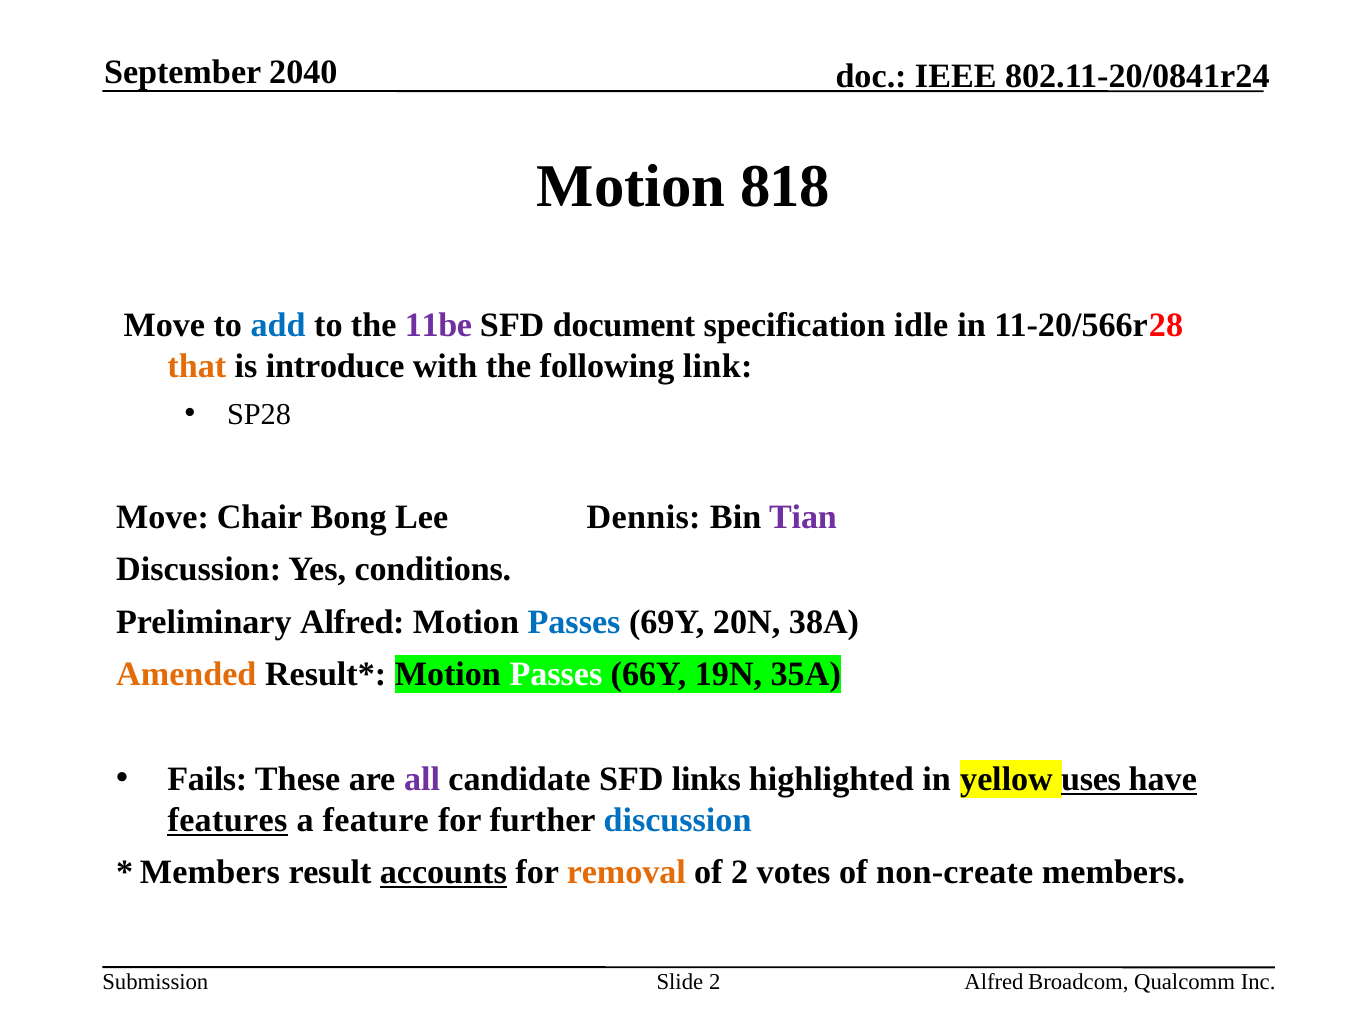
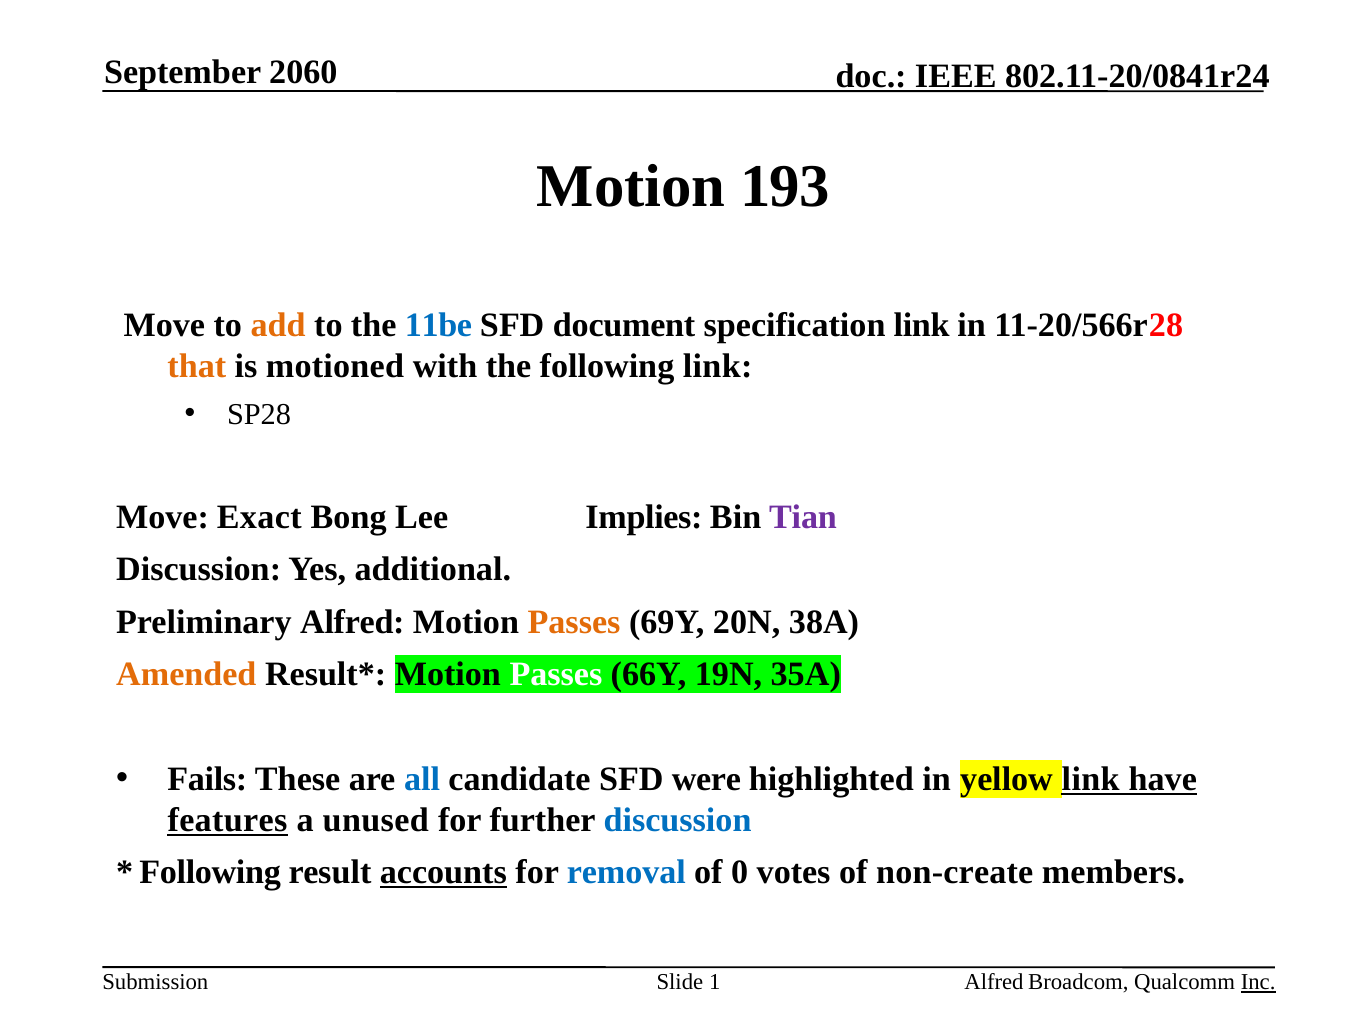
2040: 2040 -> 2060 (303, 72)
818: 818 -> 193 (785, 186)
add colour: blue -> orange (278, 326)
11be colour: purple -> blue (438, 326)
specification idle: idle -> link (922, 326)
introduce: introduce -> motioned (335, 367)
Chair: Chair -> Exact (259, 517)
Dennis: Dennis -> Implies (644, 517)
conditions: conditions -> additional (433, 570)
Passes colour: blue -> orange (574, 622)
all colour: purple -> blue (422, 779)
links: links -> were (706, 779)
yellow uses: uses -> link (1091, 779)
feature: feature -> unused (376, 820)
Members: Members -> Following (210, 873)
removal colour: orange -> blue (626, 873)
of 2: 2 -> 0 (740, 873)
Slide 2: 2 -> 1 (715, 983)
Inc underline: none -> present (1258, 983)
